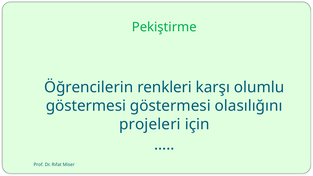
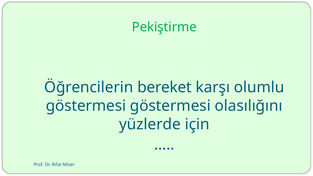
renkleri: renkleri -> bereket (165, 87)
projeleri: projeleri -> yüzlerde (150, 124)
